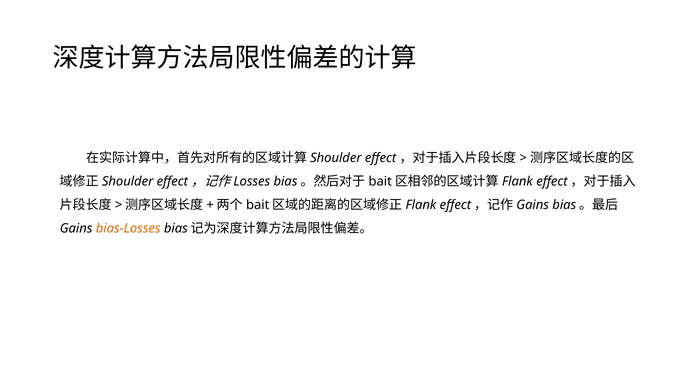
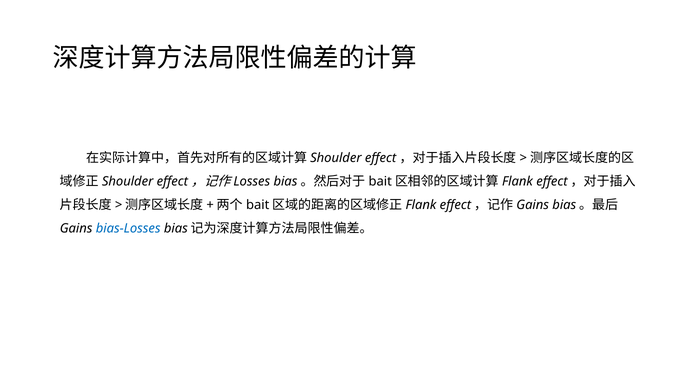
bias-Losses colour: orange -> blue (128, 228)
